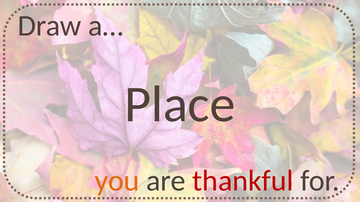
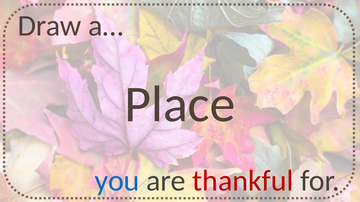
you colour: orange -> blue (117, 181)
